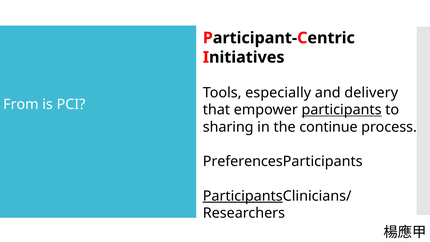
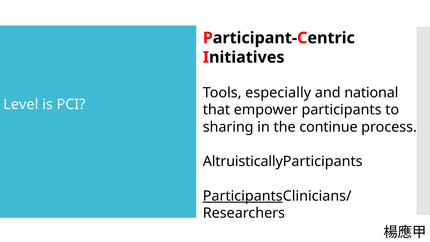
delivery: delivery -> national (371, 93)
From: From -> Level (21, 104)
participants underline: present -> none (342, 110)
Preferences: Preferences -> Altruistically (243, 161)
